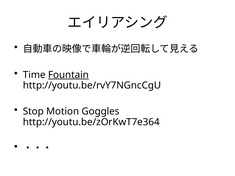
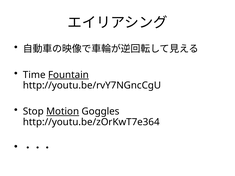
Motion underline: none -> present (63, 112)
